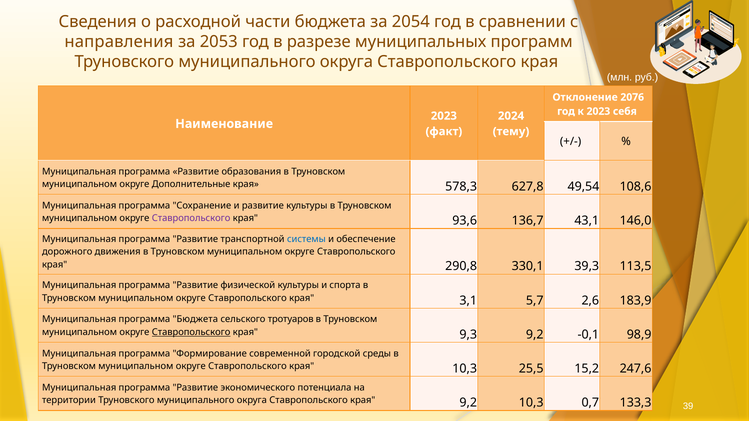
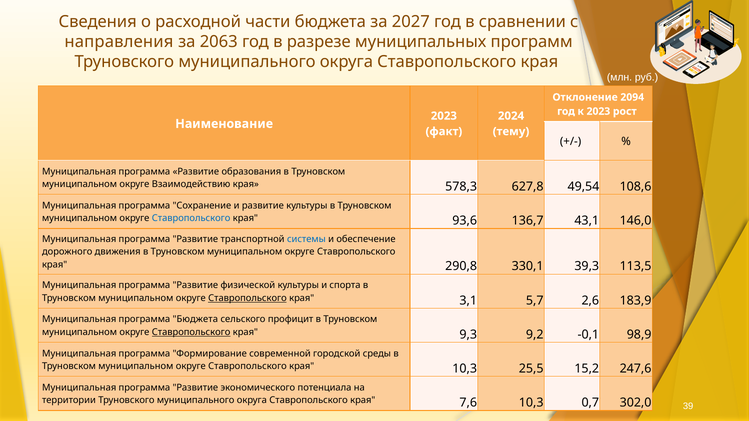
2054: 2054 -> 2027 (411, 22)
2053: 2053 -> 2063 (219, 42)
2076: 2076 -> 2094 (632, 97)
себя: себя -> рост (625, 111)
Дополнительные: Дополнительные -> Взаимодействию (191, 184)
Ставропольского colour: purple -> blue (191, 218)
Ставропольского underline: none -> present (247, 298)
тротуаров: тротуаров -> профицит (291, 320)
края 9,2: 9,2 -> 7,6 (468, 403)
133,3: 133,3 -> 302,0 (636, 403)
